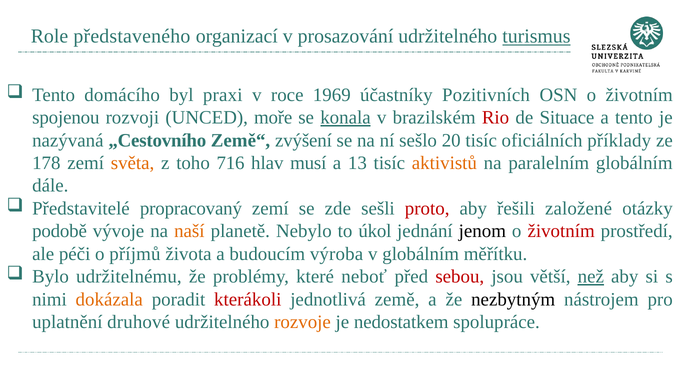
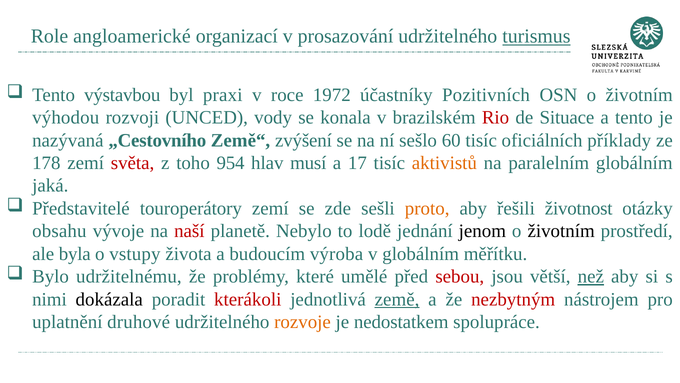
představeného: představeného -> angloamerické (132, 36)
domácího: domácího -> výstavbou (122, 95)
1969: 1969 -> 1972 (332, 95)
spojenou: spojenou -> výhodou (66, 117)
moře: moře -> vody (273, 117)
konala underline: present -> none (345, 117)
20: 20 -> 60 (451, 140)
světa colour: orange -> red (133, 163)
716: 716 -> 954 (231, 163)
13: 13 -> 17 (357, 163)
dále: dále -> jaká (50, 186)
propracovaný: propracovaný -> touroperátory (191, 208)
proto colour: red -> orange (427, 208)
založené: založené -> životnost (579, 208)
podobě: podobě -> obsahu (59, 231)
naší colour: orange -> red (189, 231)
úkol: úkol -> lodě (375, 231)
životním colour: red -> black (561, 231)
péči: péči -> byla (75, 254)
příjmů: příjmů -> vstupy (135, 254)
neboť: neboť -> umělé (364, 276)
dokázala colour: orange -> black (109, 299)
země underline: none -> present (397, 299)
nezbytným colour: black -> red (513, 299)
